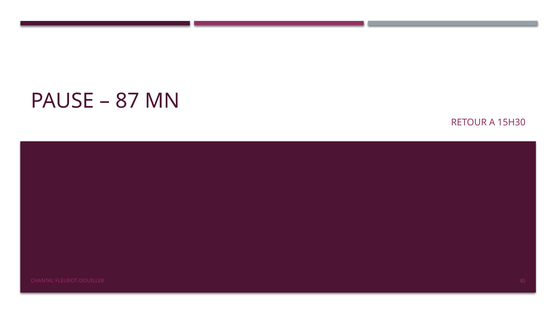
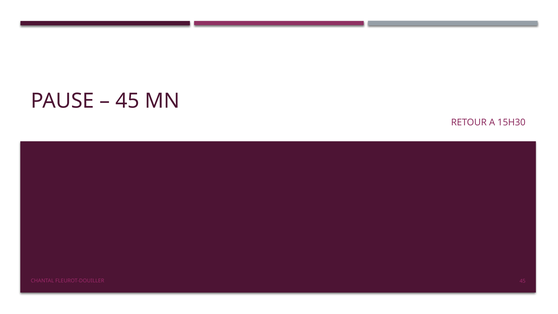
87: 87 -> 45 (127, 101)
